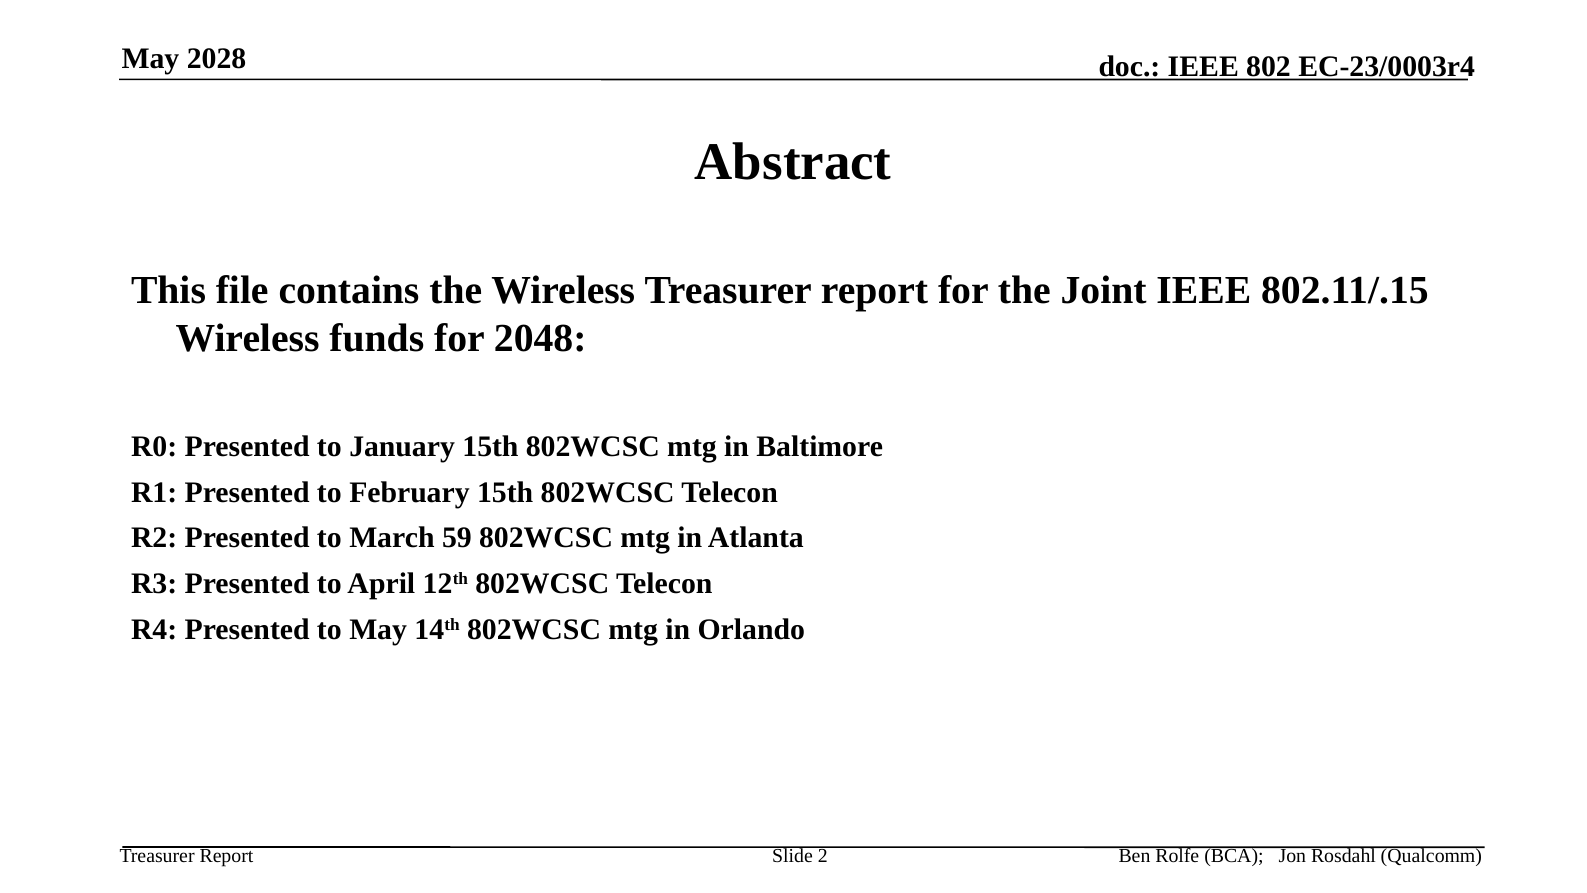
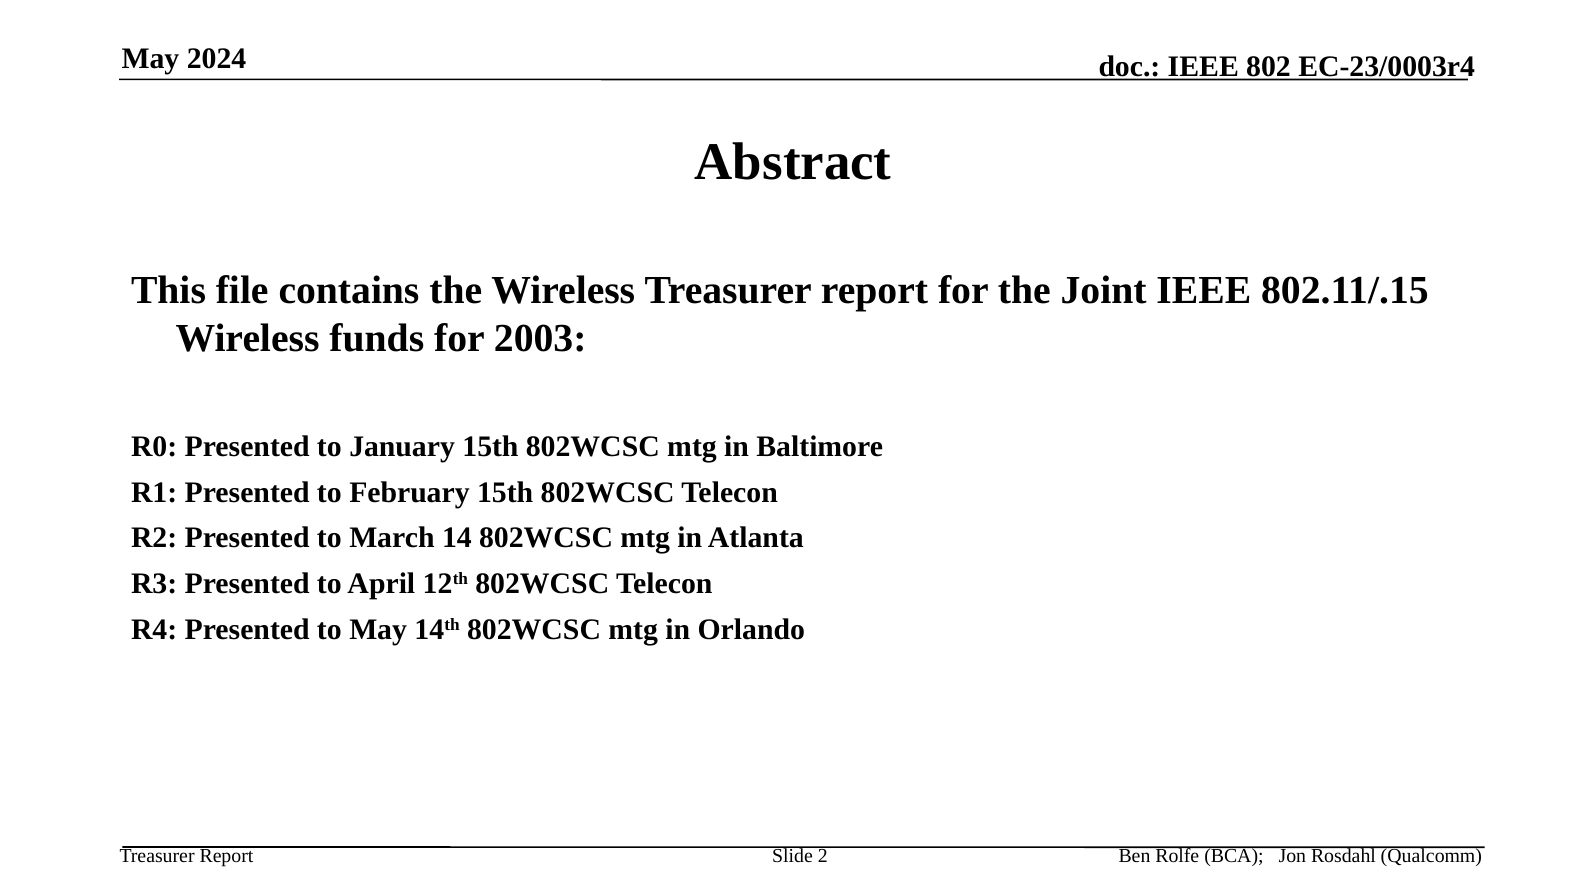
2028: 2028 -> 2024 (217, 58)
2048: 2048 -> 2003 (540, 338)
59: 59 -> 14 (457, 538)
